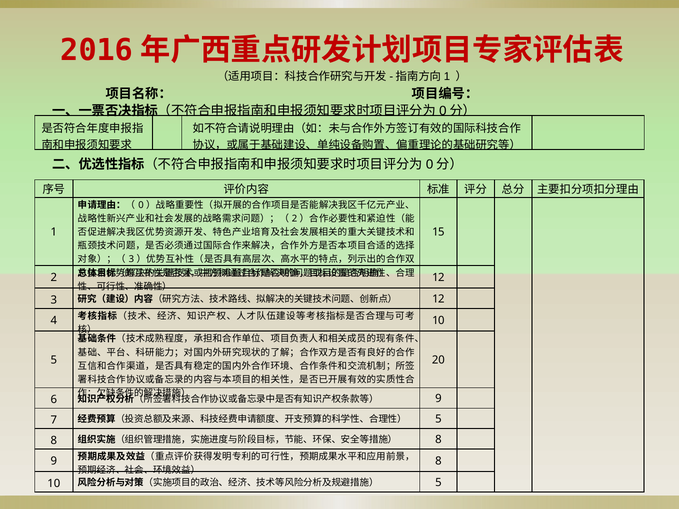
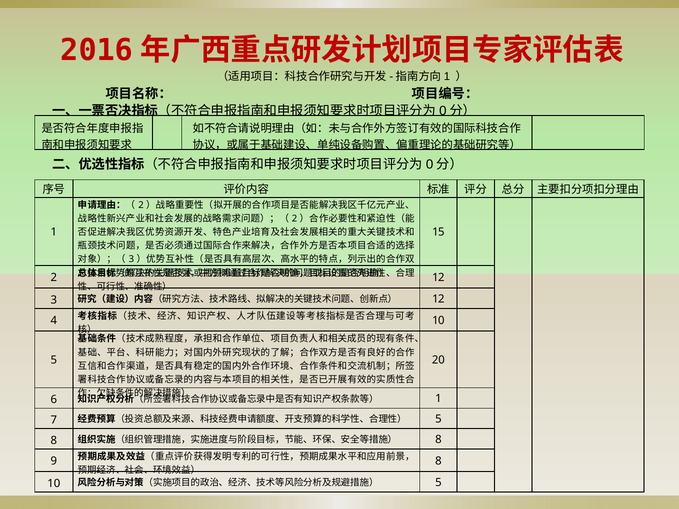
0: 0 -> 2 (141, 205)
9: 9 -> 1 (438, 399)
